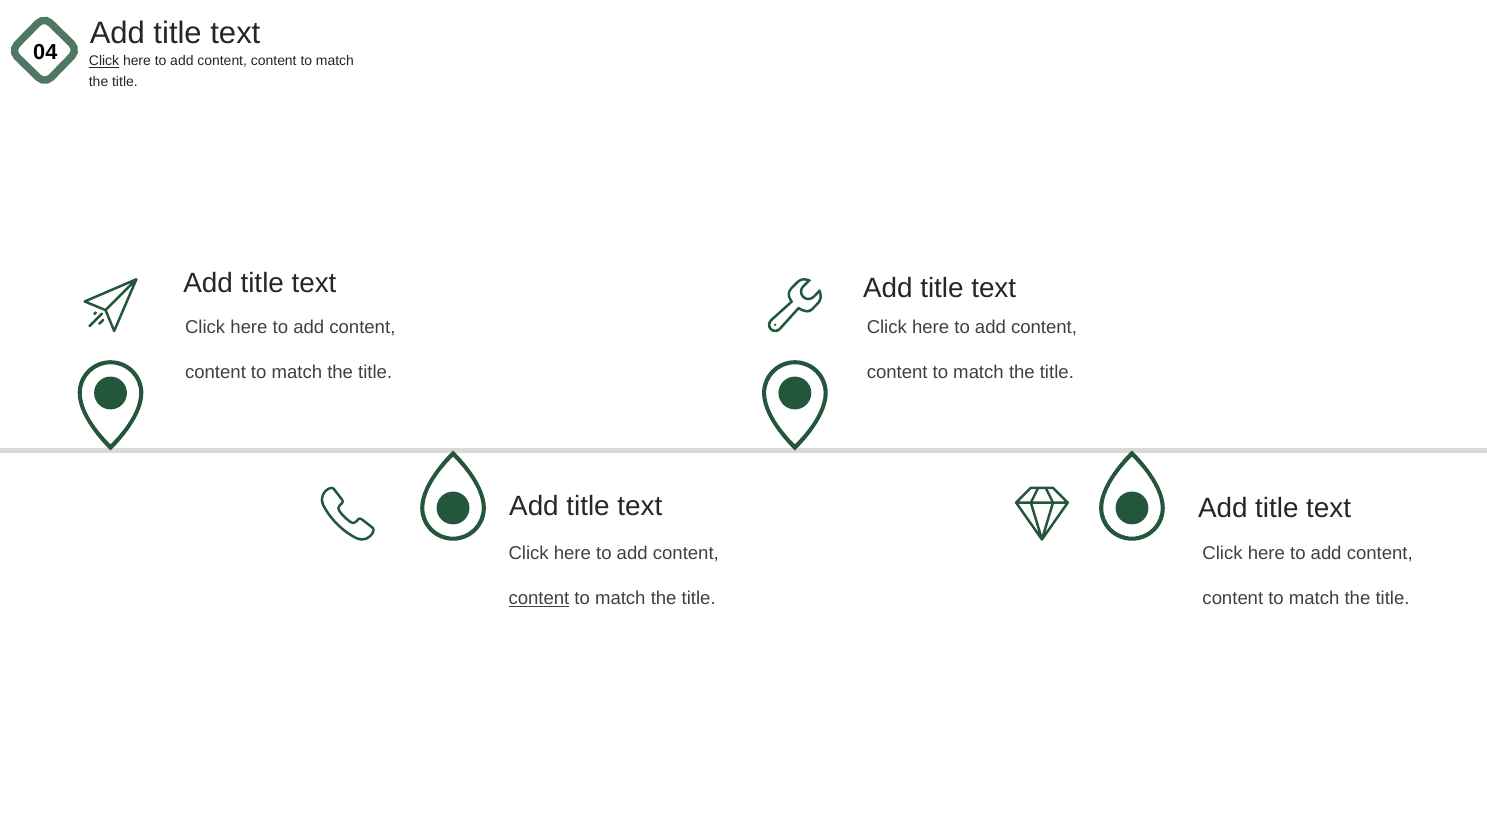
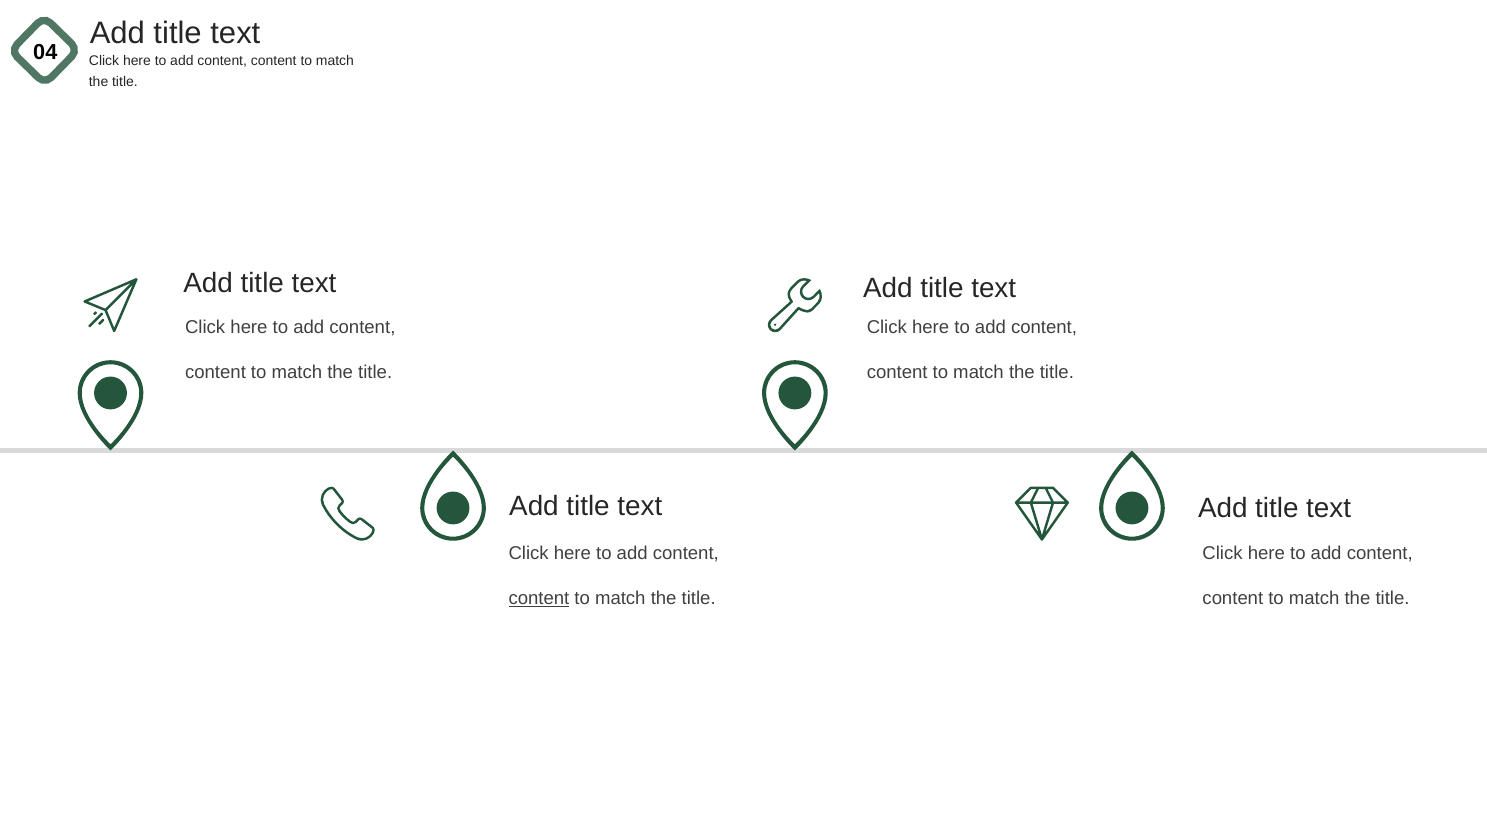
Click underline: present -> none (104, 61)
